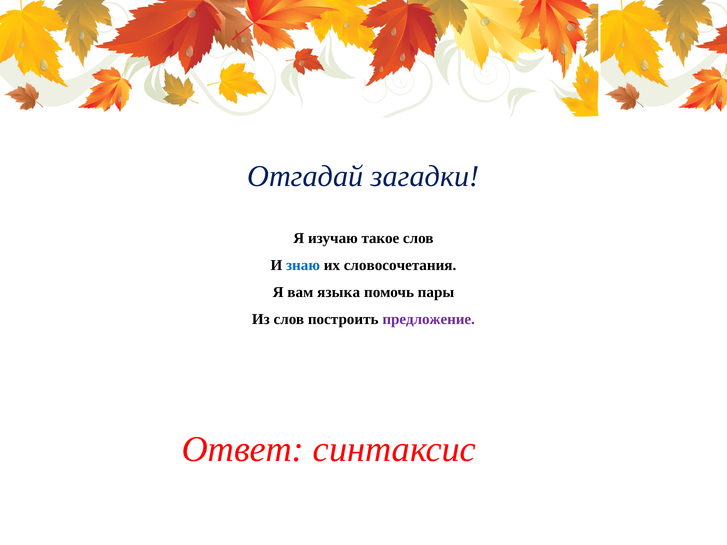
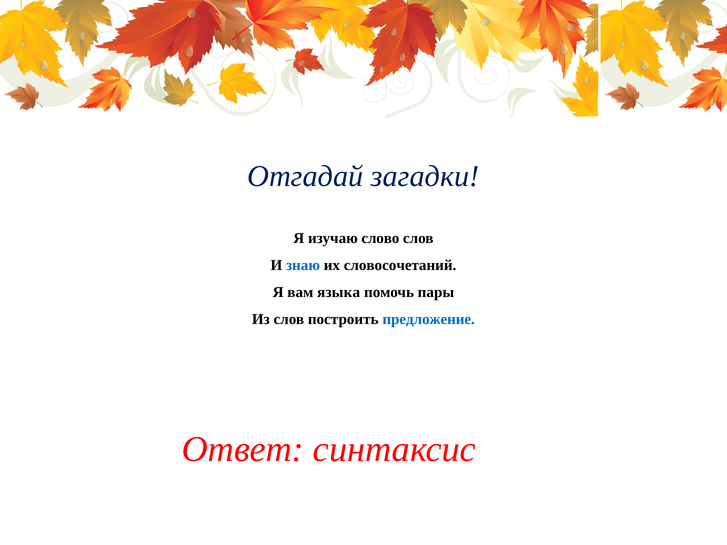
такое: такое -> слово (380, 238)
словосочетания: словосочетания -> словосочетаний (400, 266)
предложение colour: purple -> blue (429, 320)
